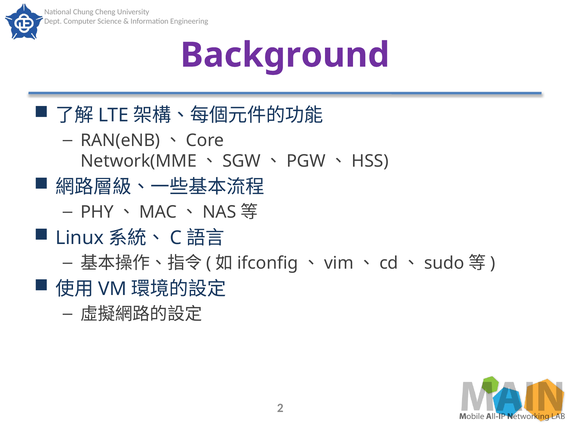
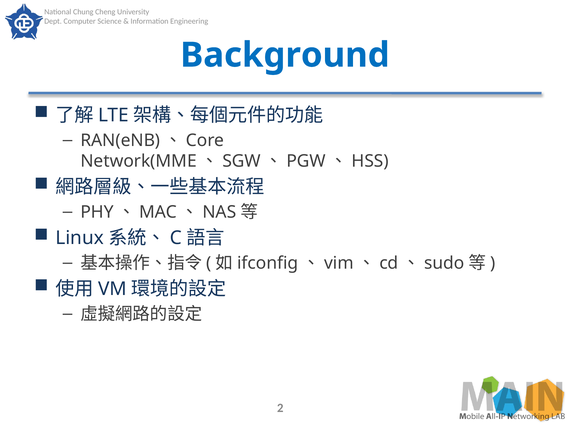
Background colour: purple -> blue (285, 55)
